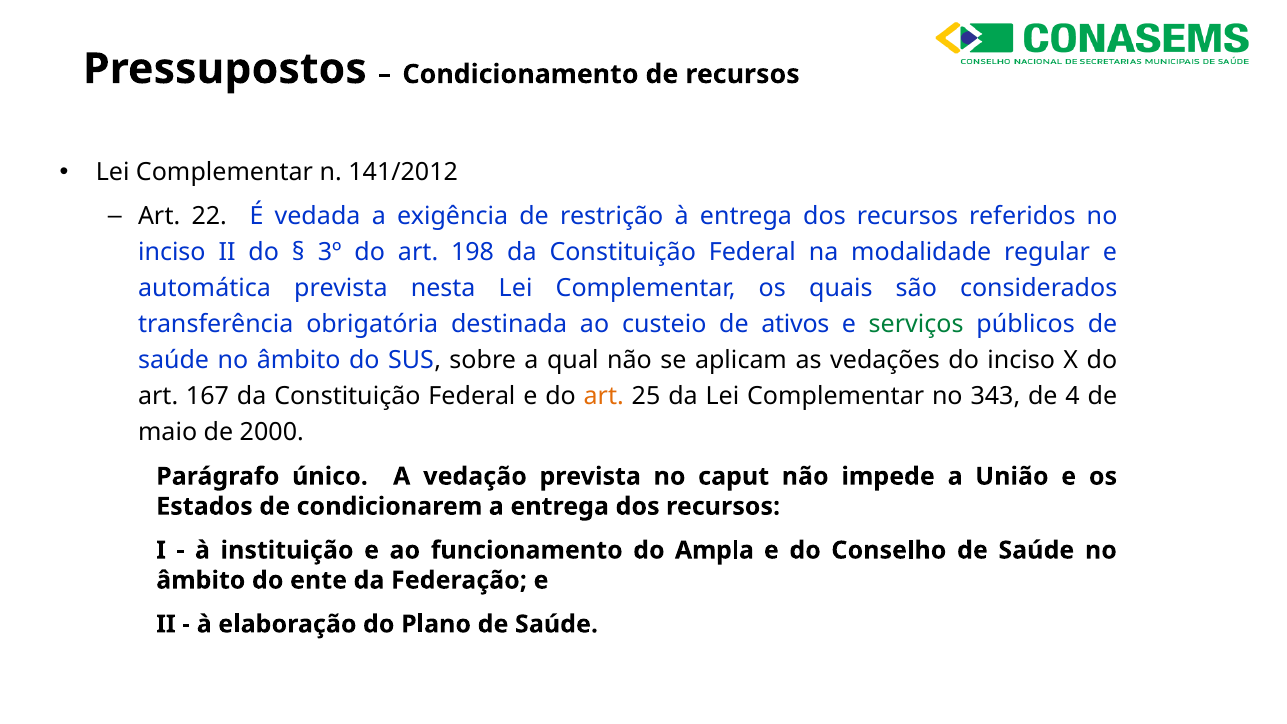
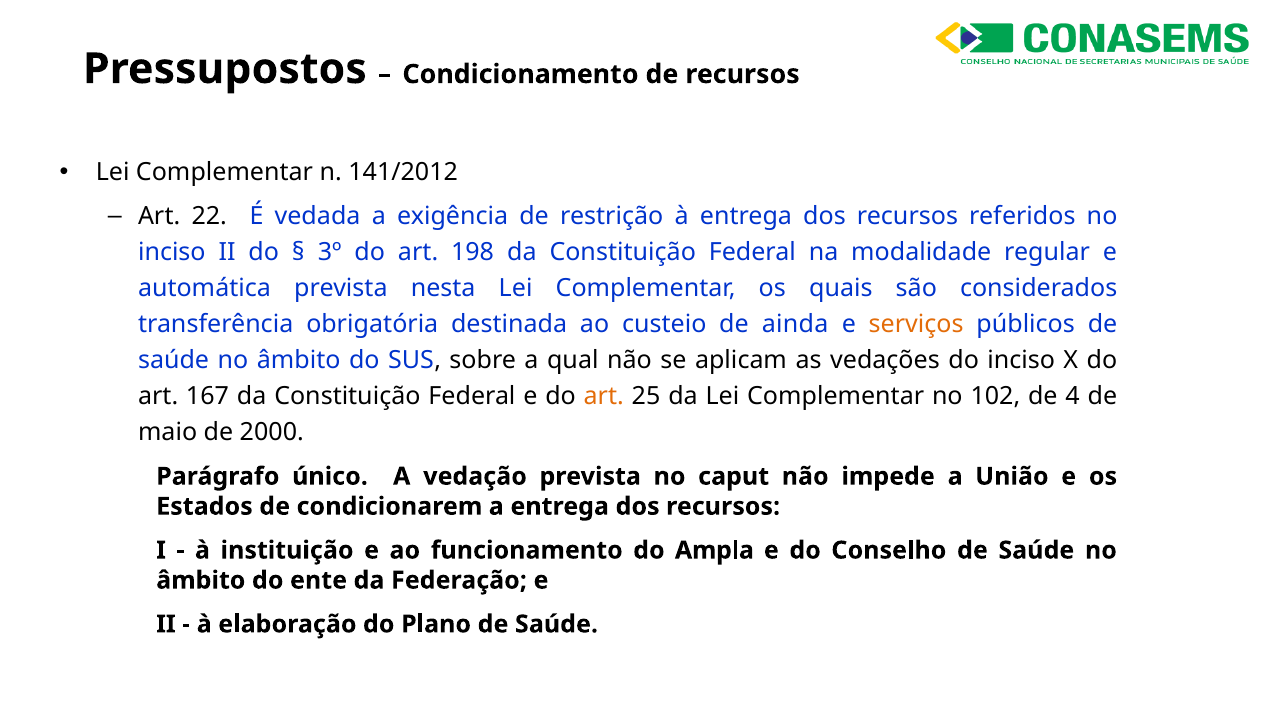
ativos: ativos -> ainda (795, 324)
serviços colour: green -> orange (916, 324)
343: 343 -> 102 (995, 397)
